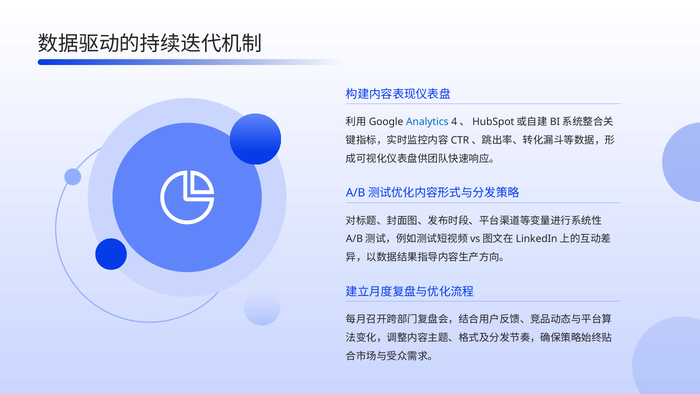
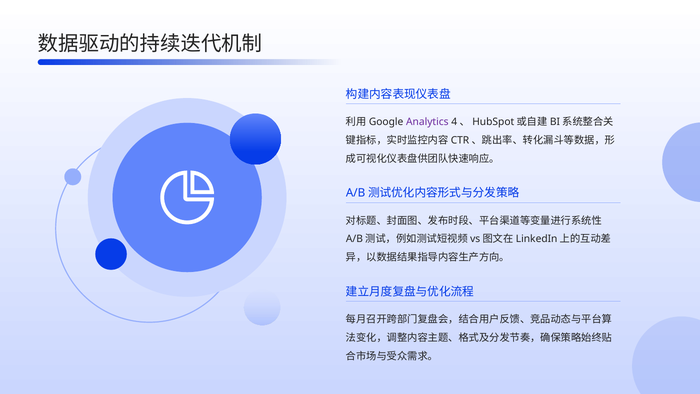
Analytics colour: blue -> purple (427, 122)
